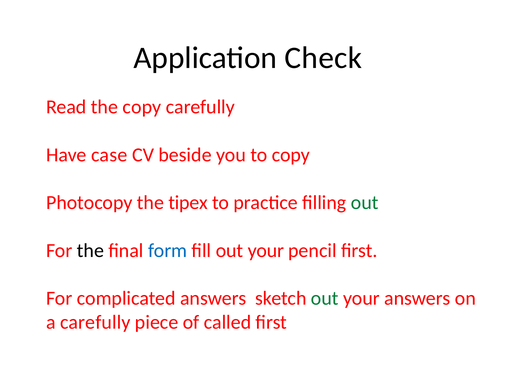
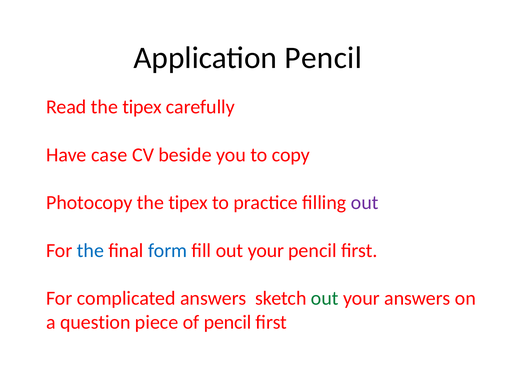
Application Check: Check -> Pencil (323, 58)
Read the copy: copy -> tipex (142, 107)
out colour: green -> purple (365, 203)
the colour: black -> blue (90, 251)
a carefully: carefully -> question (95, 323)
of called: called -> pencil (228, 323)
